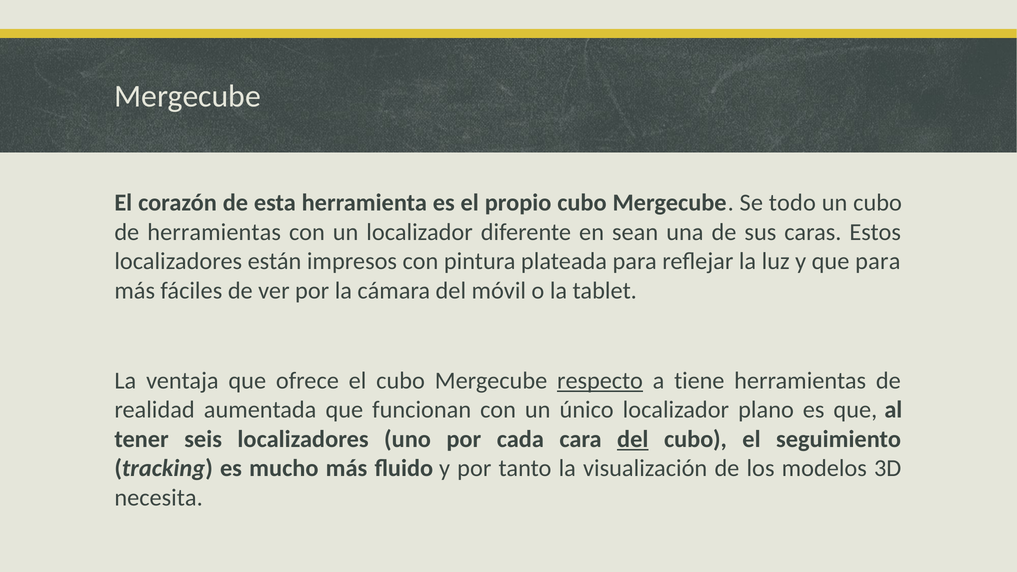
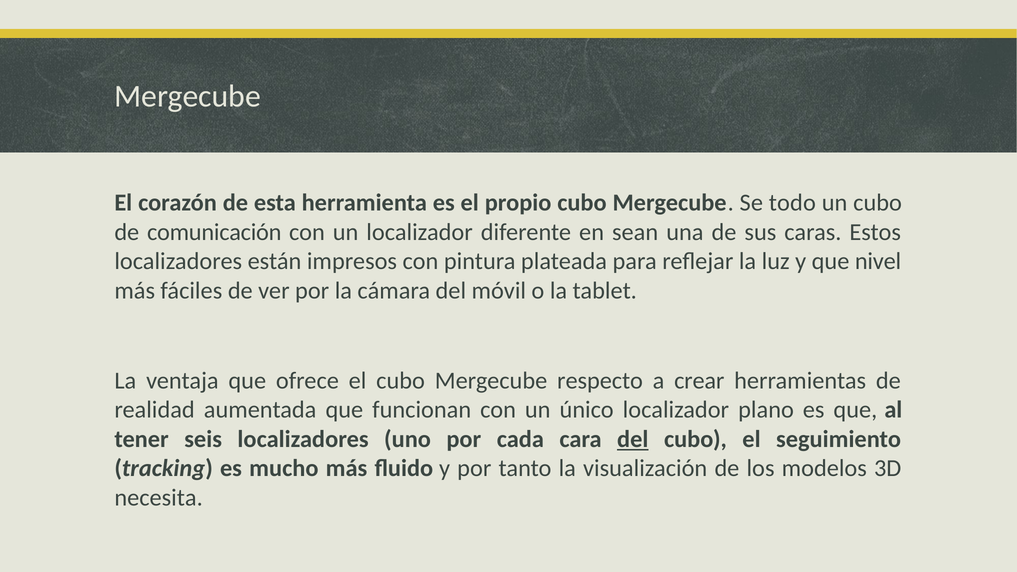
de herramientas: herramientas -> comunicación (214, 232)
que para: para -> nivel (878, 261)
respecto underline: present -> none (600, 381)
tiene: tiene -> crear (699, 381)
